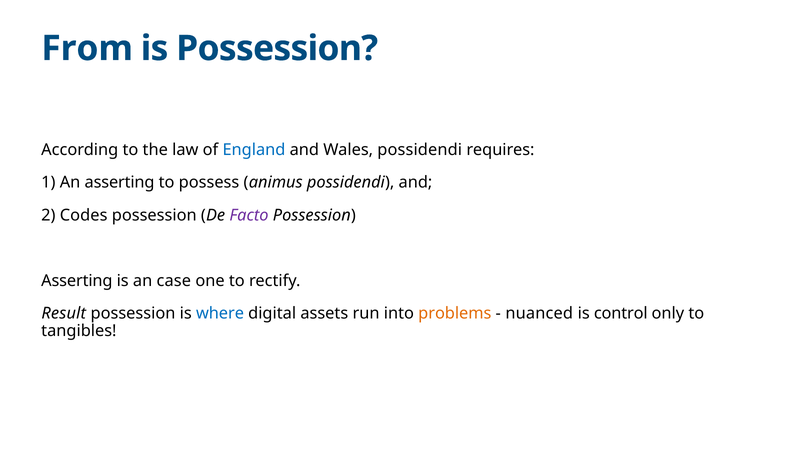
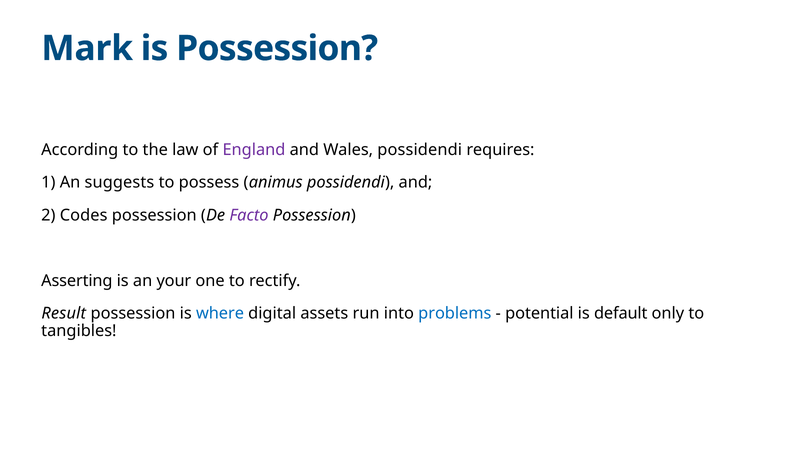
From: From -> Mark (87, 48)
England colour: blue -> purple (254, 150)
An asserting: asserting -> suggests (119, 183)
case: case -> your (174, 281)
problems colour: orange -> blue (455, 313)
nuanced: nuanced -> potential (539, 313)
control: control -> default (621, 313)
